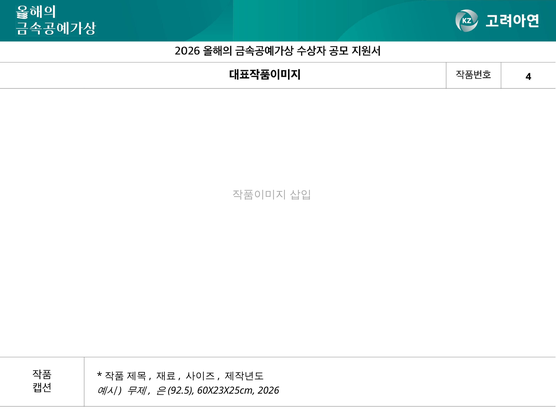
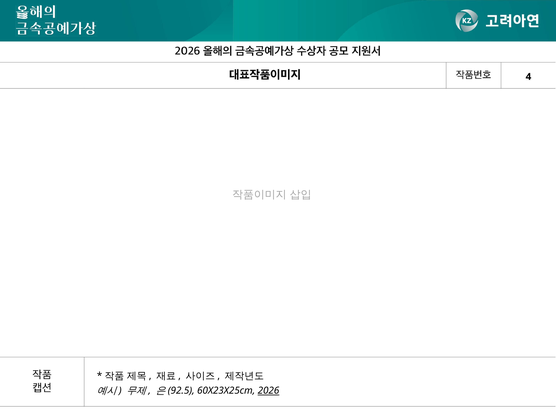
2026 underline: none -> present (268, 391)
